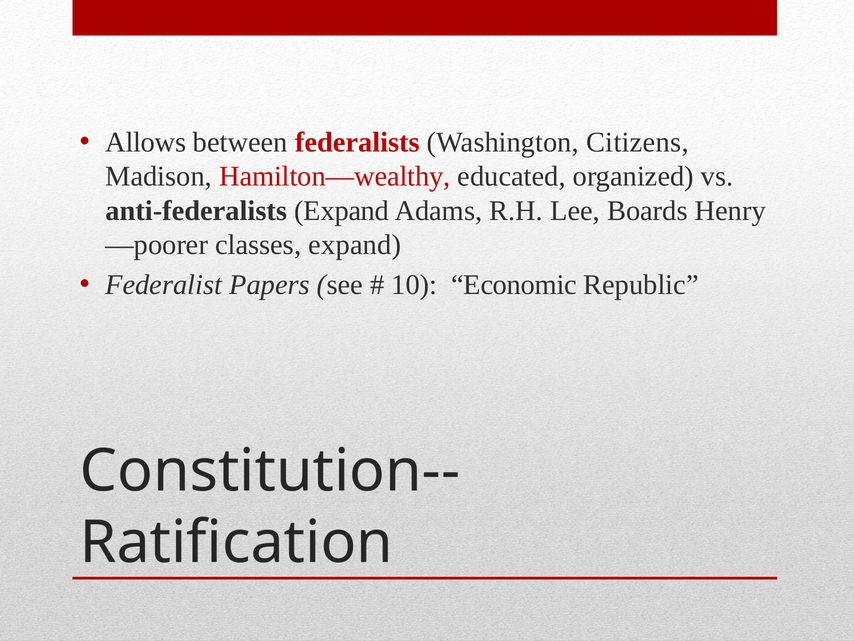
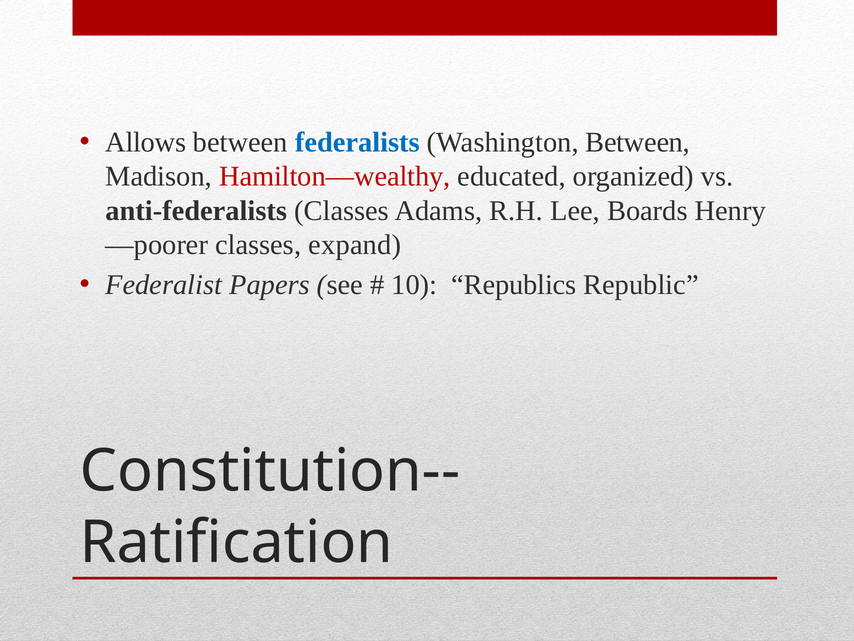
federalists colour: red -> blue (357, 142)
Washington Citizens: Citizens -> Between (638, 142)
anti-federalists Expand: Expand -> Classes (342, 210)
Economic: Economic -> Republics (514, 284)
